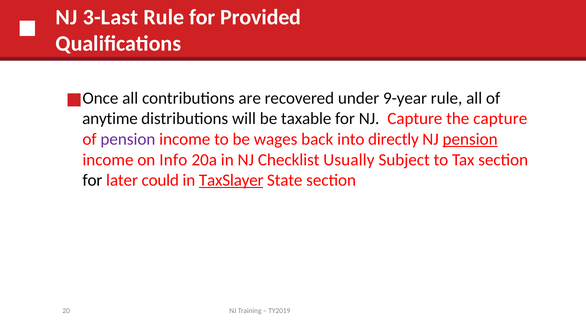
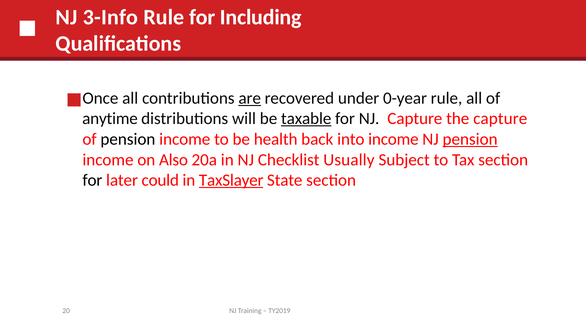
3-Last: 3-Last -> 3-Info (110, 17)
Provided: Provided -> Including (261, 17)
are underline: none -> present (250, 98)
9-year: 9-year -> 0-year (405, 98)
taxable underline: none -> present (306, 118)
pension colour: purple -> black (128, 139)
wages: wages -> health (276, 139)
into directly: directly -> income (393, 139)
Info: Info -> Also (173, 160)
